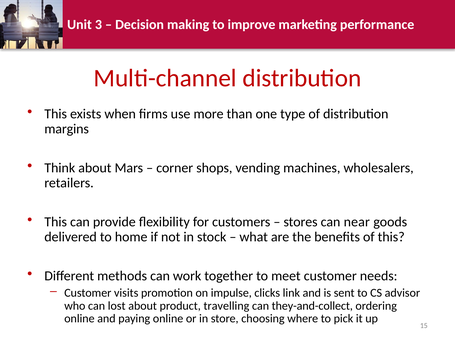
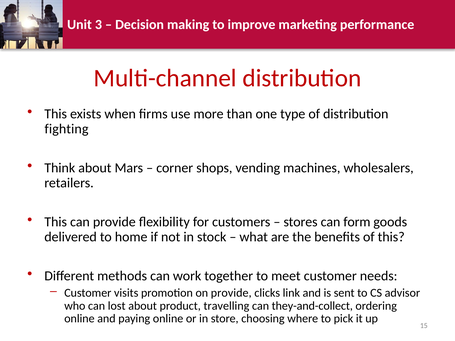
margins: margins -> fighting (67, 129)
near: near -> form (357, 222)
on impulse: impulse -> provide (231, 293)
